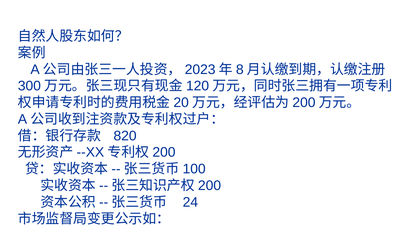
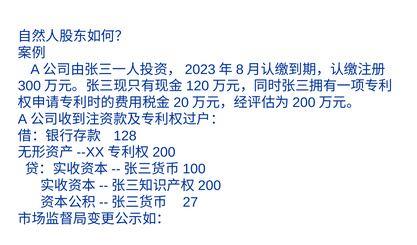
820: 820 -> 128 (125, 136)
24: 24 -> 27 (190, 202)
